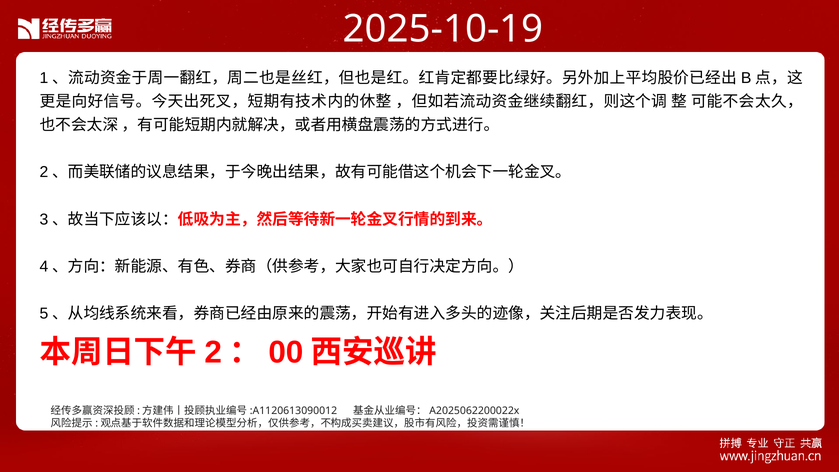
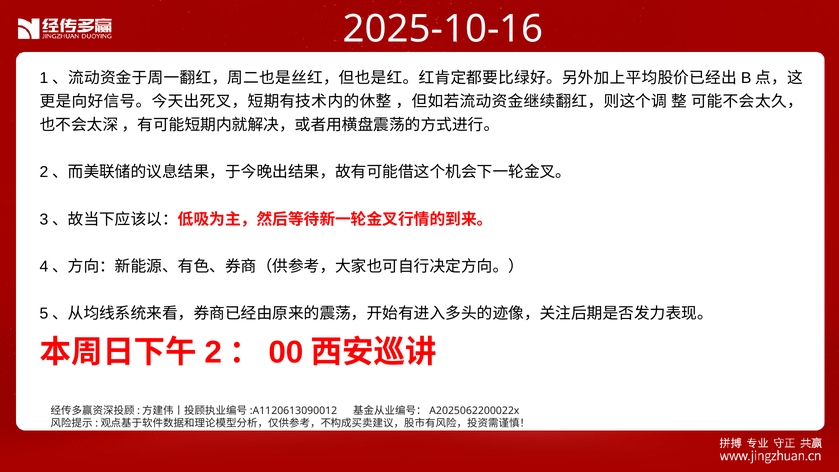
2025-10-19: 2025-10-19 -> 2025-10-16 (443, 29)
